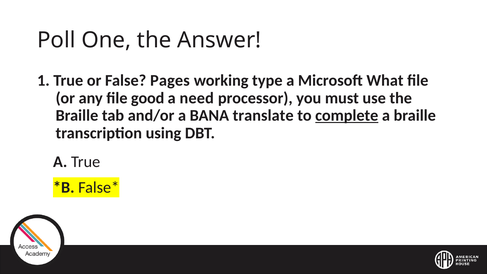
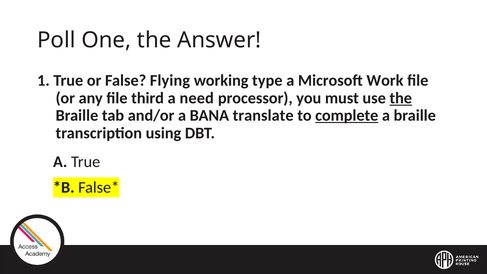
Pages: Pages -> Flying (170, 81)
What: What -> Work (385, 81)
good: good -> third (148, 98)
the underline: none -> present (401, 98)
